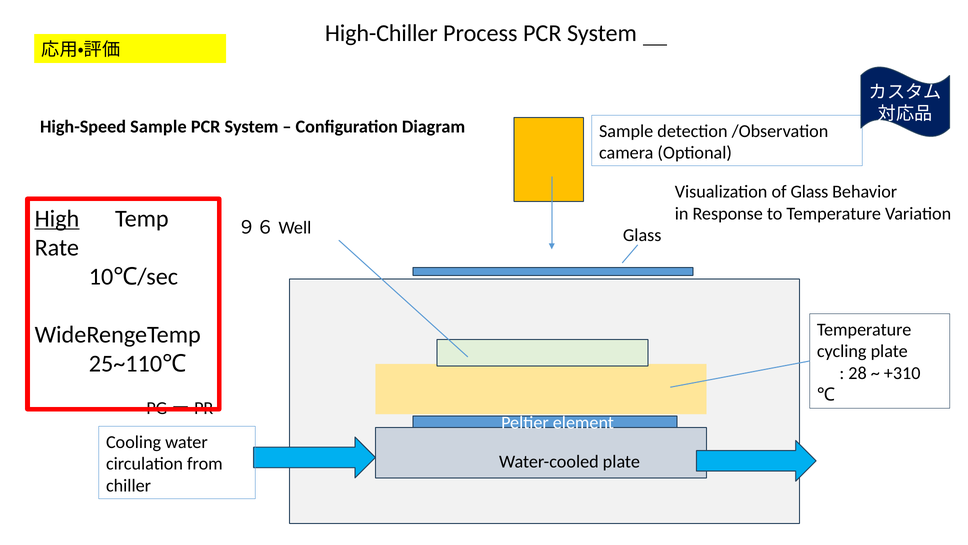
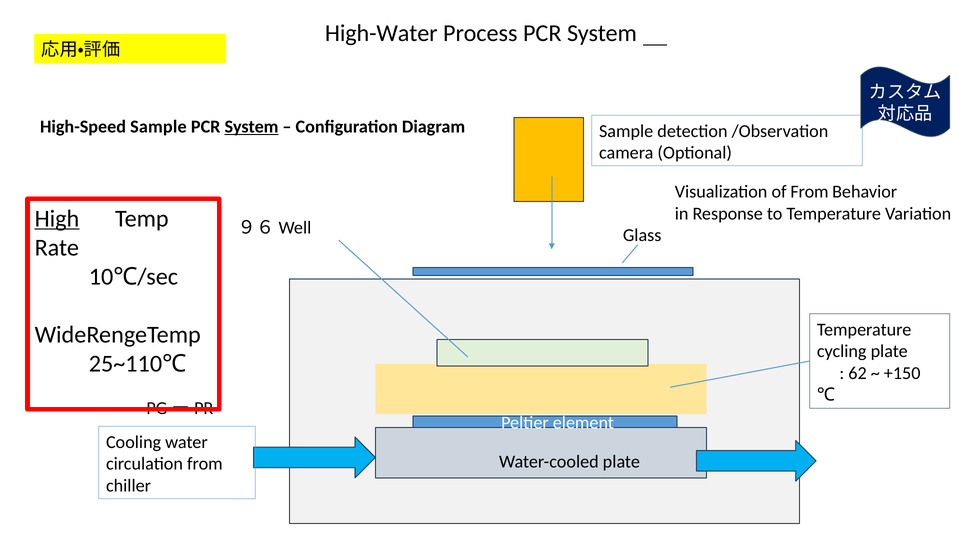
High-Chiller: High-Chiller -> High-Water (381, 33)
System underline: none -> present (252, 126)
of Glass: Glass -> From (809, 192)
28: 28 -> 62 (858, 373)
+310: +310 -> +150 (902, 373)
